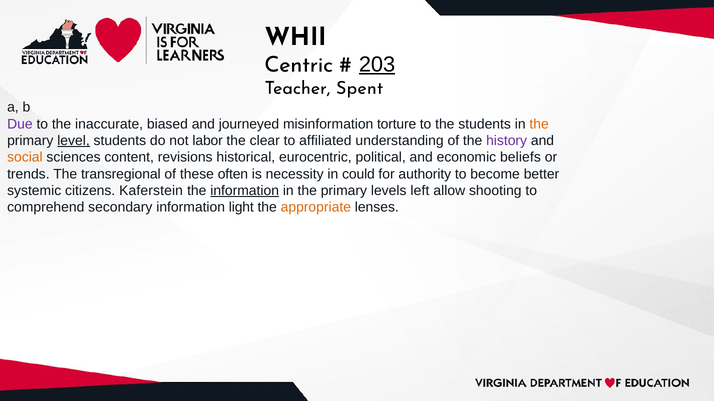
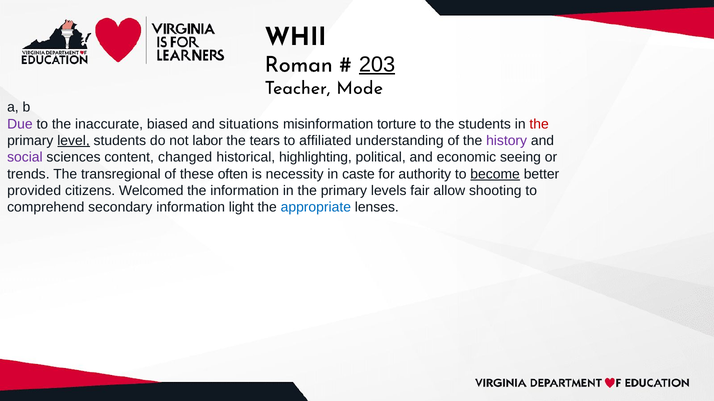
Centric: Centric -> Roman (299, 65)
Spent: Spent -> Mode (360, 88)
journeyed: journeyed -> situations (249, 124)
the colour: orange -> red (539, 124)
clear: clear -> tears (265, 141)
social colour: orange -> purple (25, 158)
revisions: revisions -> changed (185, 158)
eurocentric: eurocentric -> highlighting (315, 158)
beliefs: beliefs -> seeing (521, 158)
could: could -> caste (358, 174)
become underline: none -> present (495, 174)
systemic: systemic -> provided (34, 191)
Kaferstein: Kaferstein -> Welcomed (151, 191)
information underline: present -> none (245, 191)
left: left -> fair (420, 191)
appropriate colour: orange -> blue (316, 208)
